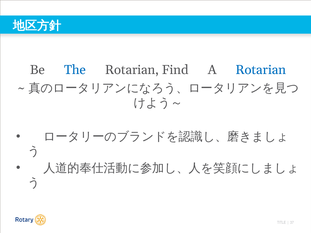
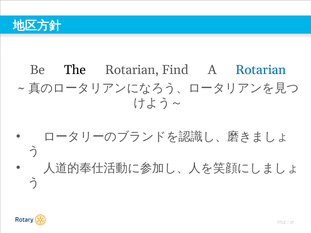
The colour: blue -> black (75, 70)
